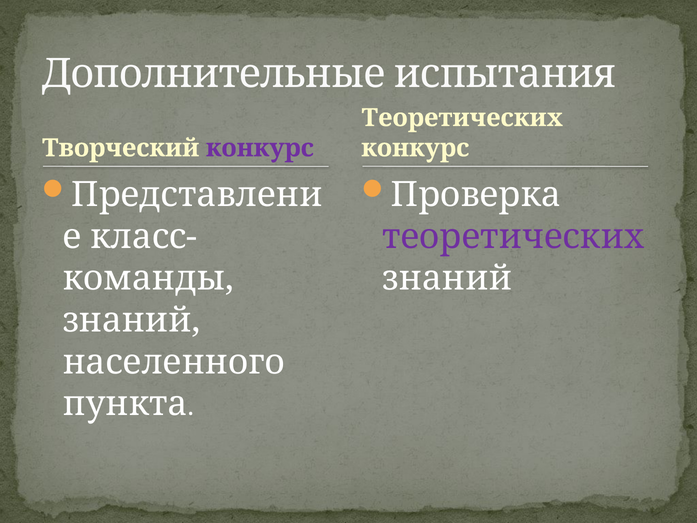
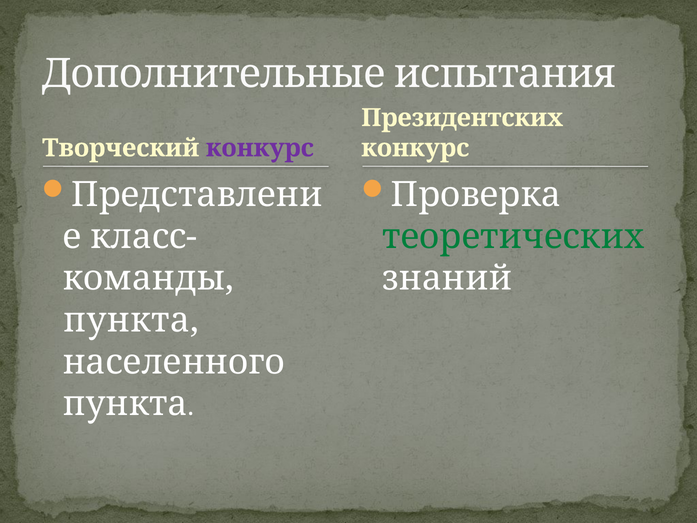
Теоретических: Теоретических -> Президентских (462, 118)
теоретических colour: purple -> green (513, 236)
знаний: знаний -> пункта (131, 320)
